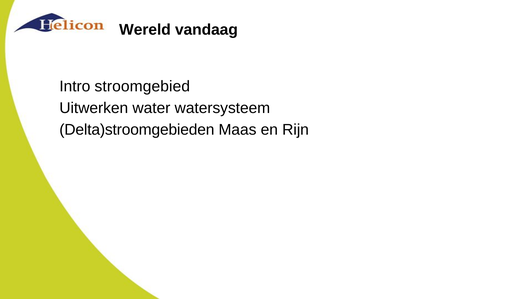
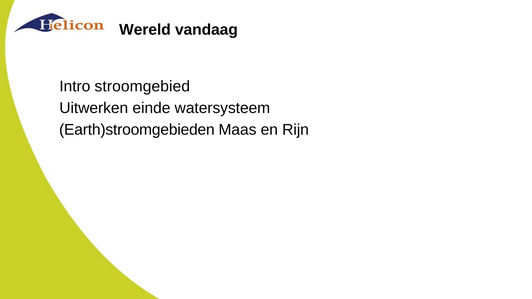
water: water -> einde (151, 108)
Delta)stroomgebieden: Delta)stroomgebieden -> Earth)stroomgebieden (137, 130)
